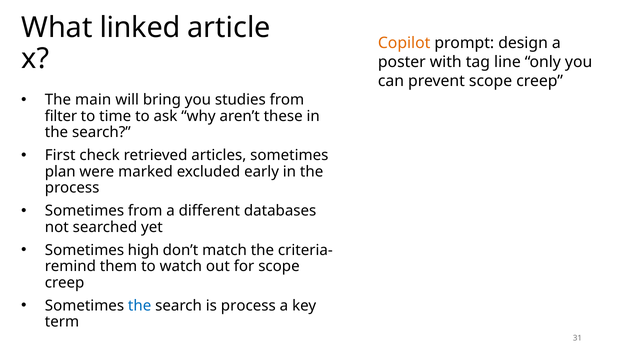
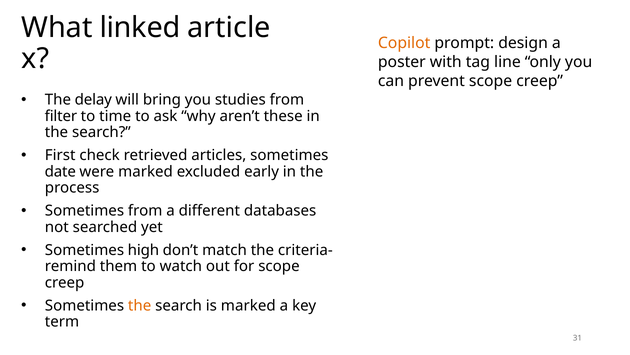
main: main -> delay (93, 100)
plan: plan -> date (60, 171)
the colour: blue -> orange (140, 305)
is process: process -> marked (248, 305)
